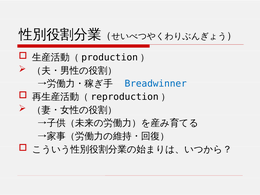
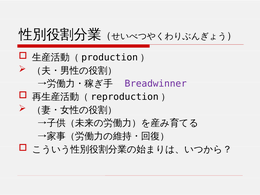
Breadwinner colour: blue -> purple (156, 84)
